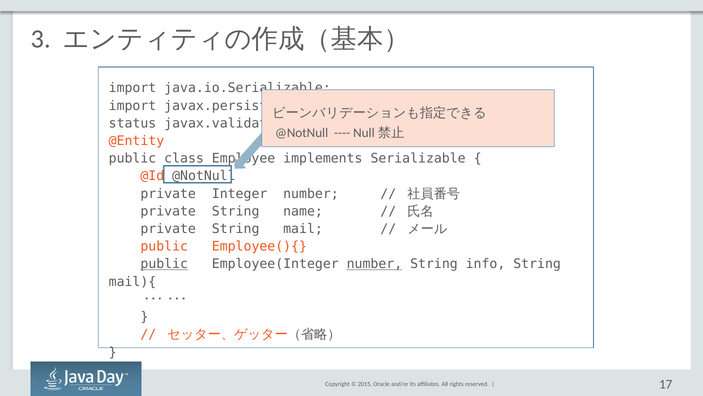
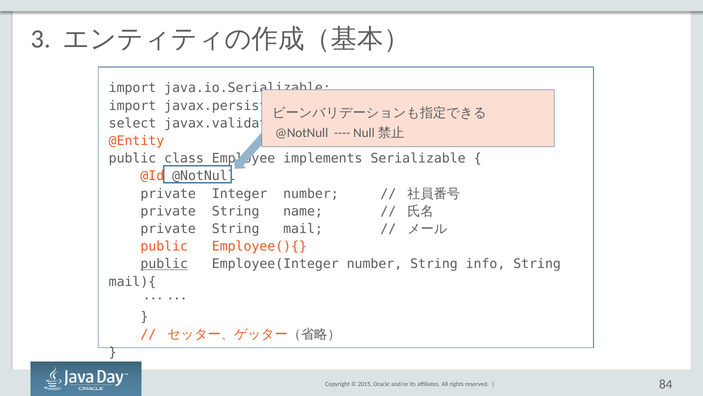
status: status -> select (133, 123)
number underline: present -> none (374, 264)
17: 17 -> 84 (666, 384)
